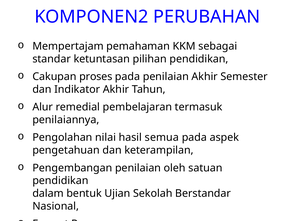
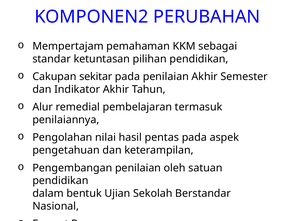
proses: proses -> sekitar (96, 77)
semua: semua -> pentas (162, 138)
